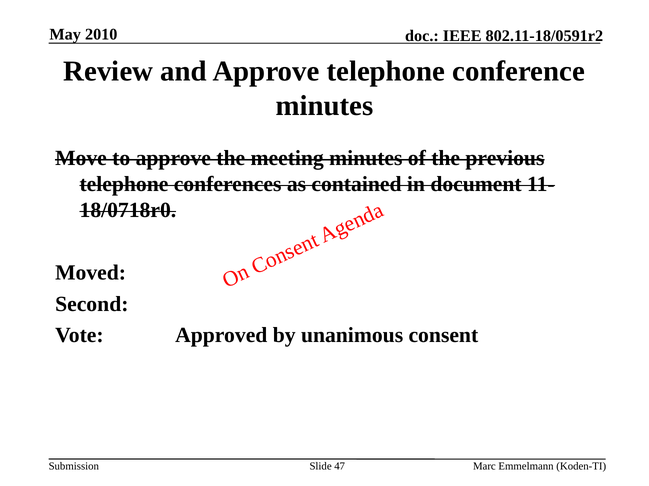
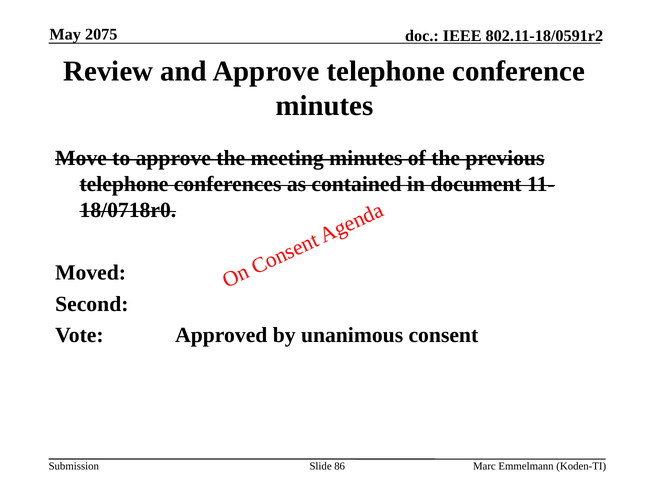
2010: 2010 -> 2075 (101, 34)
47: 47 -> 86 (340, 467)
